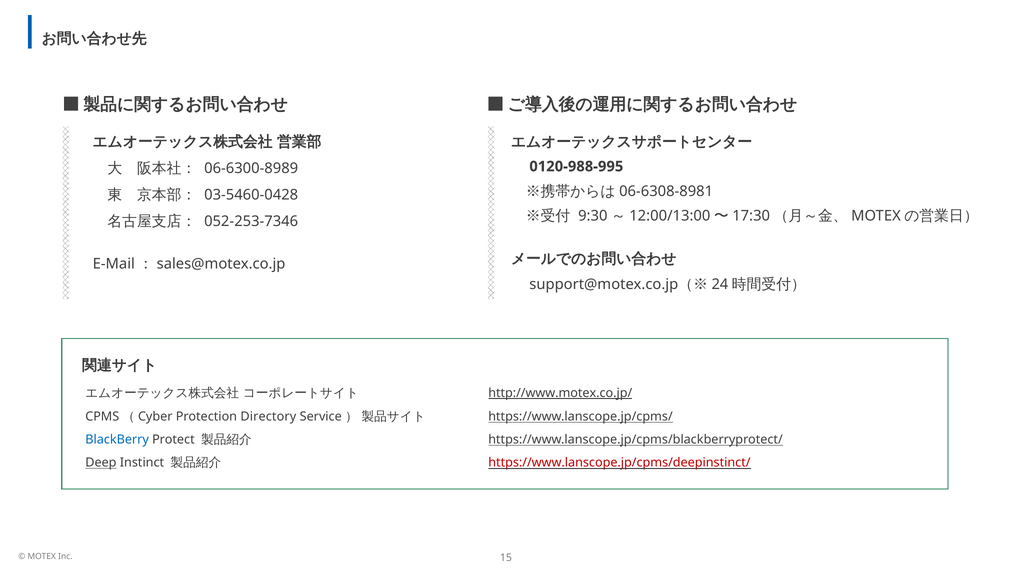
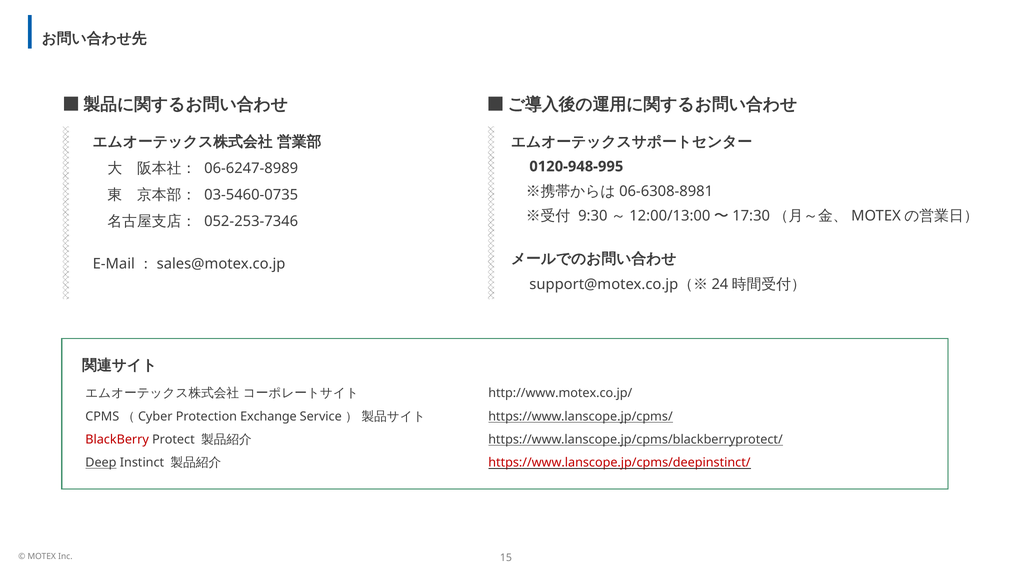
06-6300-8989: 06-6300-8989 -> 06-6247-8989 (251, 168)
0120-988-995: 0120-988-995 -> 0120-948-995 (576, 167)
03-5460-0428: 03-5460-0428 -> 03-5460-0735 (251, 195)
http://www.motex.co.jp/ underline: present -> none (560, 393)
Directory: Directory -> Exchange (268, 417)
BlackBerry colour: blue -> red (117, 440)
